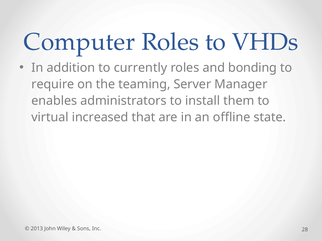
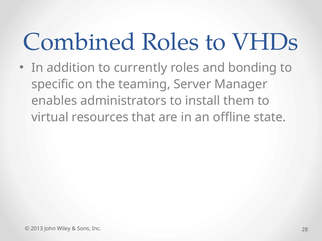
Computer: Computer -> Combined (80, 42)
require: require -> specific (53, 84)
increased: increased -> resources (100, 117)
